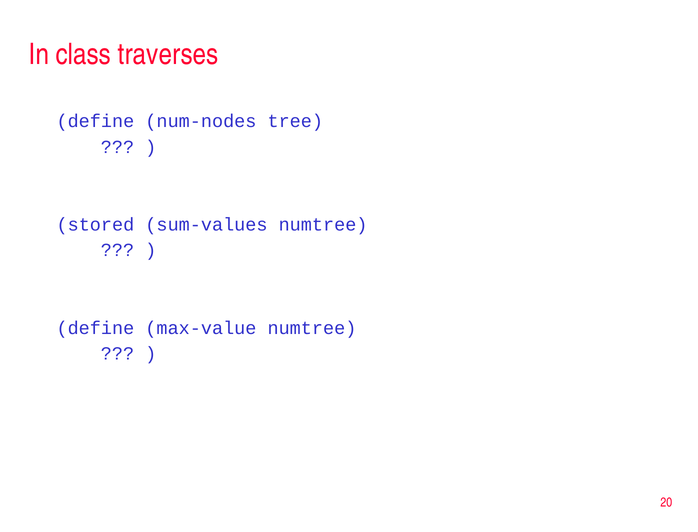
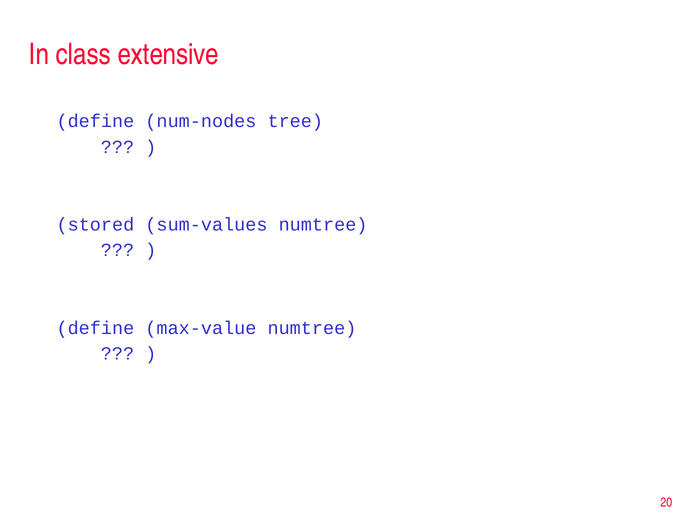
traverses: traverses -> extensive (168, 55)
